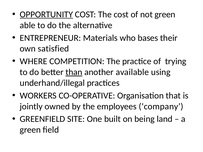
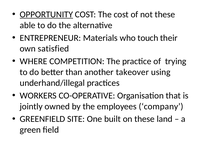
not green: green -> these (165, 14)
bases: bases -> touch (148, 38)
than underline: present -> none (74, 72)
available: available -> takeover (132, 72)
on being: being -> these (145, 119)
